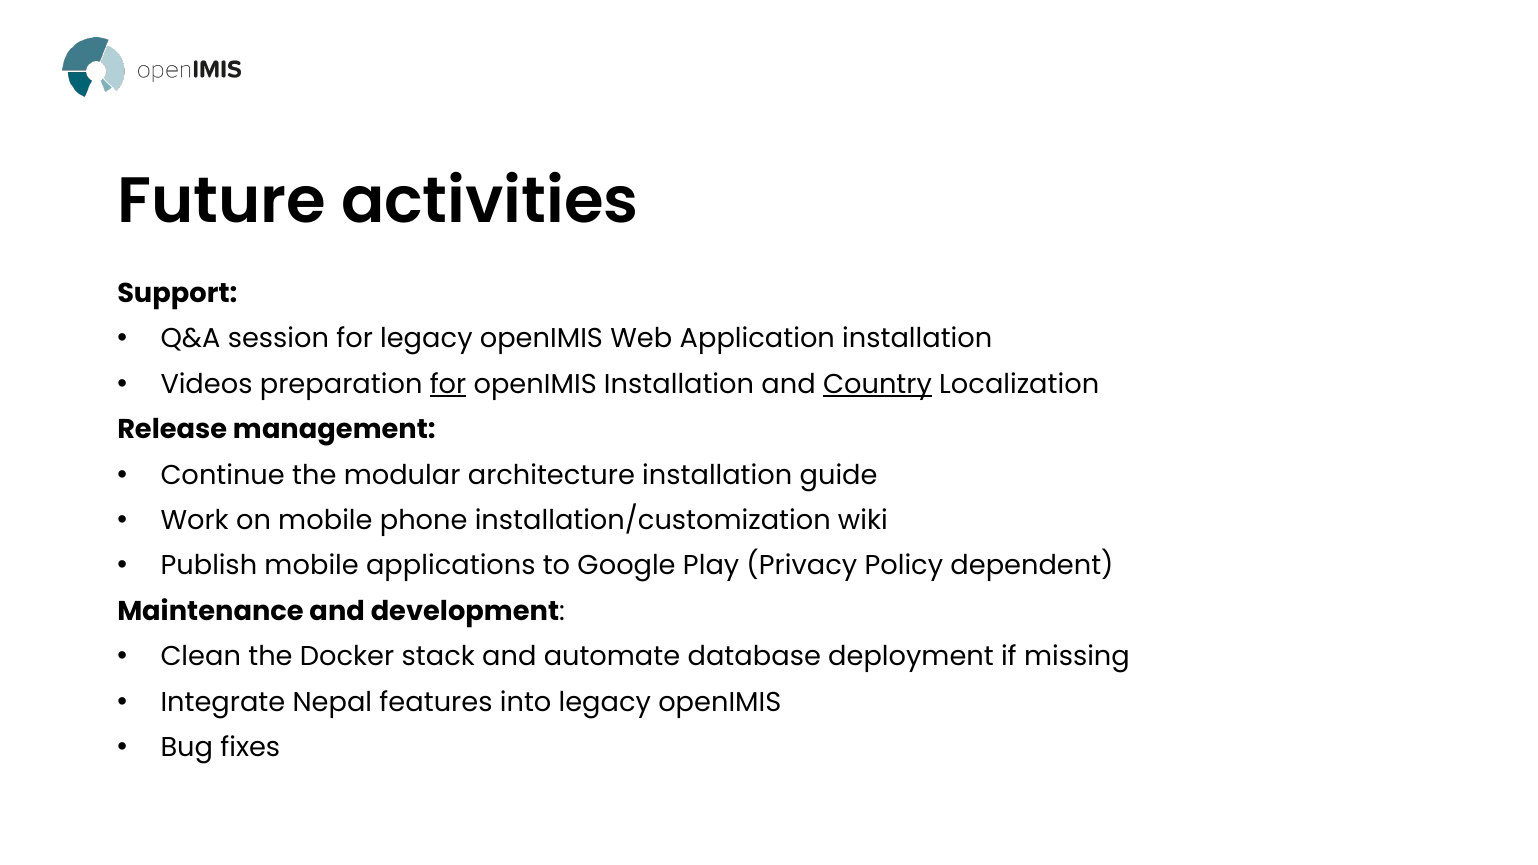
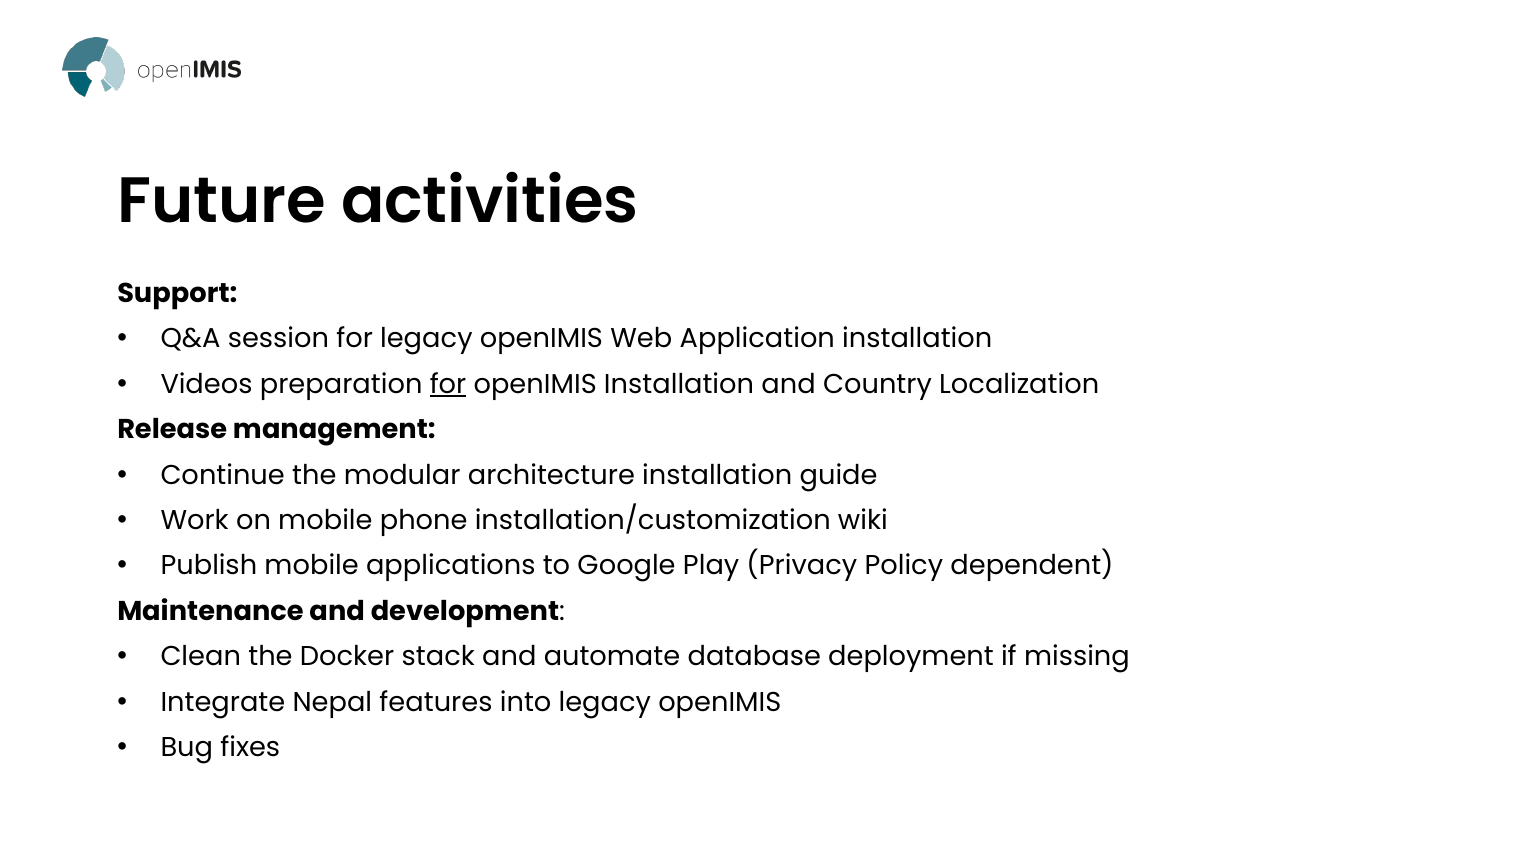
Country underline: present -> none (877, 384)
